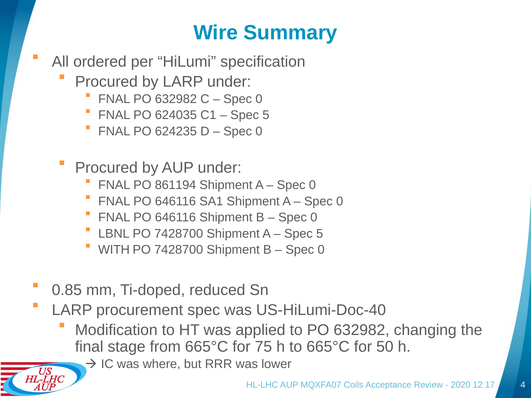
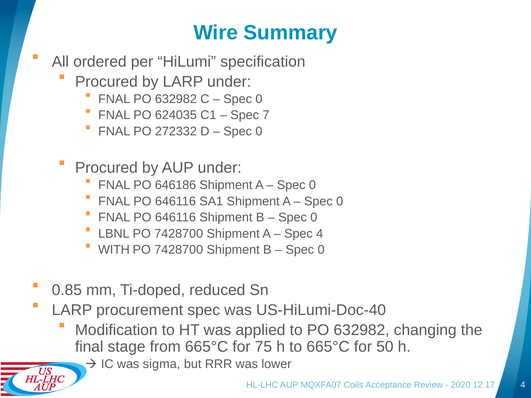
5: 5 -> 7 (266, 115)
624235: 624235 -> 272332 (176, 131)
861194: 861194 -> 646186 (176, 185)
5: 5 -> 4 (320, 234)
where: where -> sigma (162, 364)
